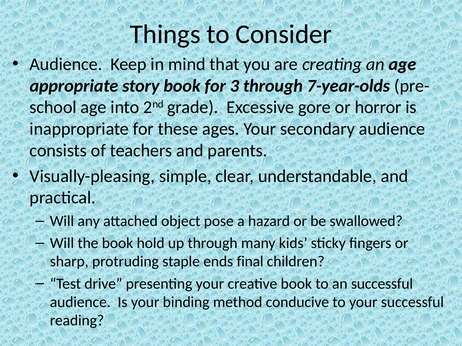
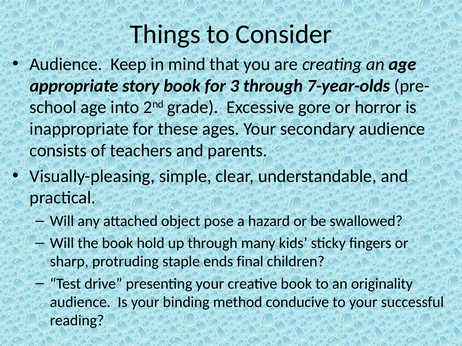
an successful: successful -> originality (382, 284)
